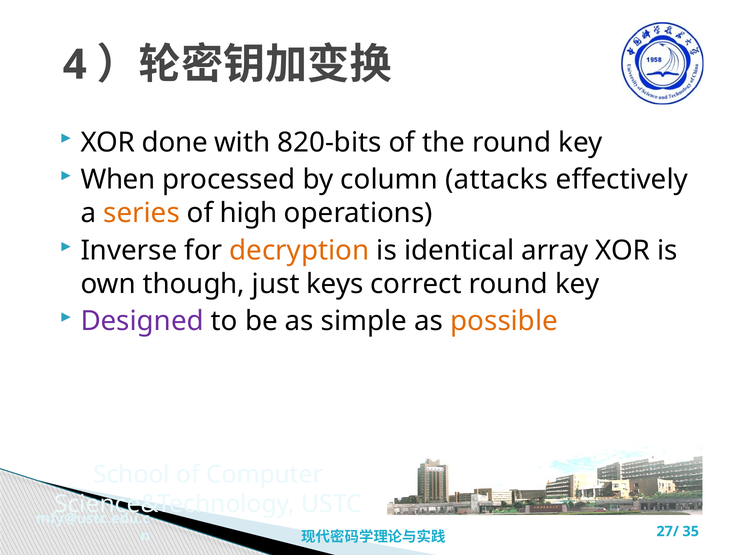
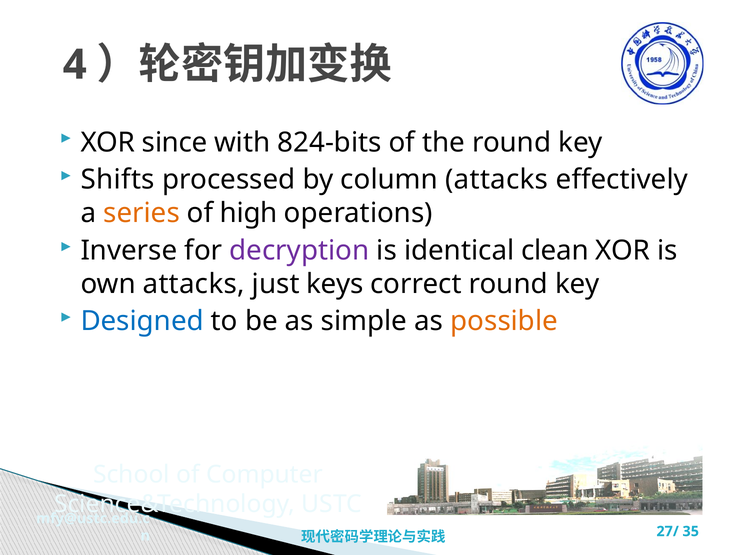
done: done -> since (175, 142)
820-bits: 820-bits -> 824-bits (329, 142)
When: When -> Shifts (118, 180)
decryption colour: orange -> purple (299, 251)
array: array -> clean (555, 251)
own though: though -> attacks (194, 284)
Designed colour: purple -> blue (142, 321)
